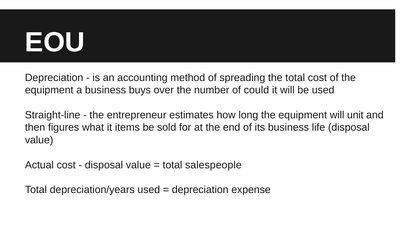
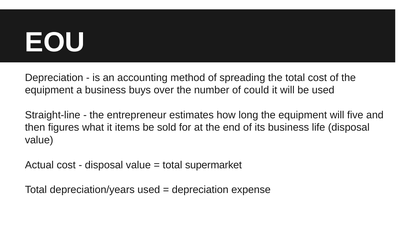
unit: unit -> five (355, 115)
salespeople: salespeople -> supermarket (213, 165)
